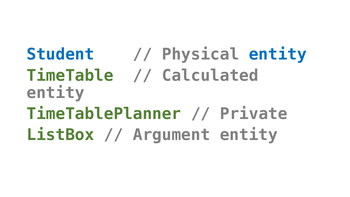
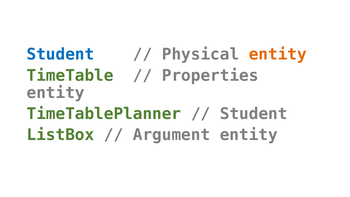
entity colour: blue -> orange (278, 54)
Calculated: Calculated -> Properties (210, 75)
Private: Private -> Student (254, 114)
